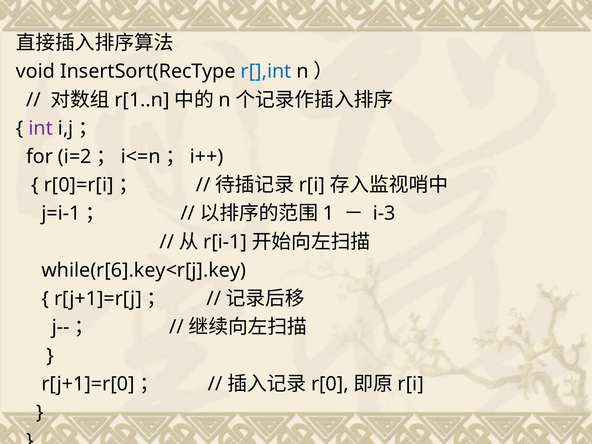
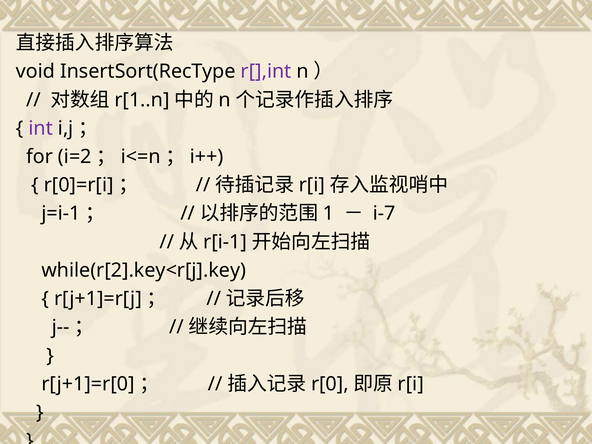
r[],int colour: blue -> purple (266, 71)
i-3: i-3 -> i-7 (384, 213)
while(r[6].key<r[j].key: while(r[6].key<r[j].key -> while(r[2].key<r[j].key (144, 270)
